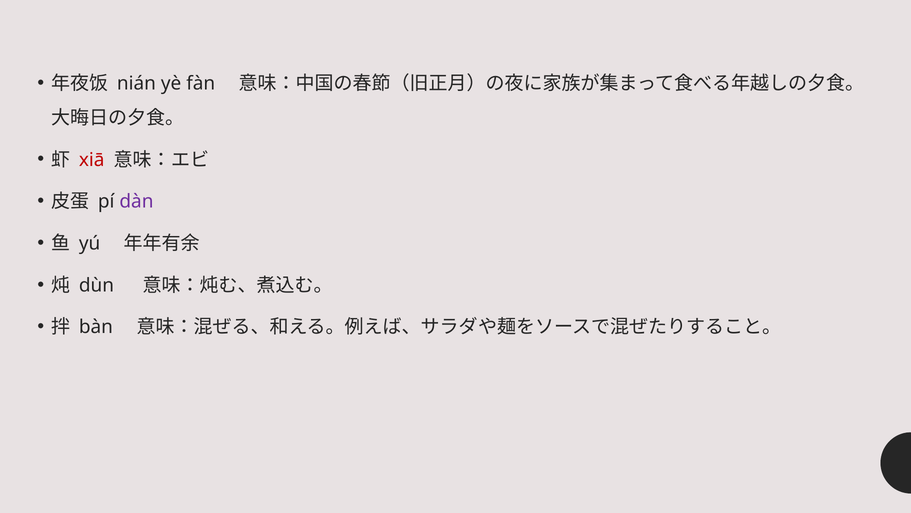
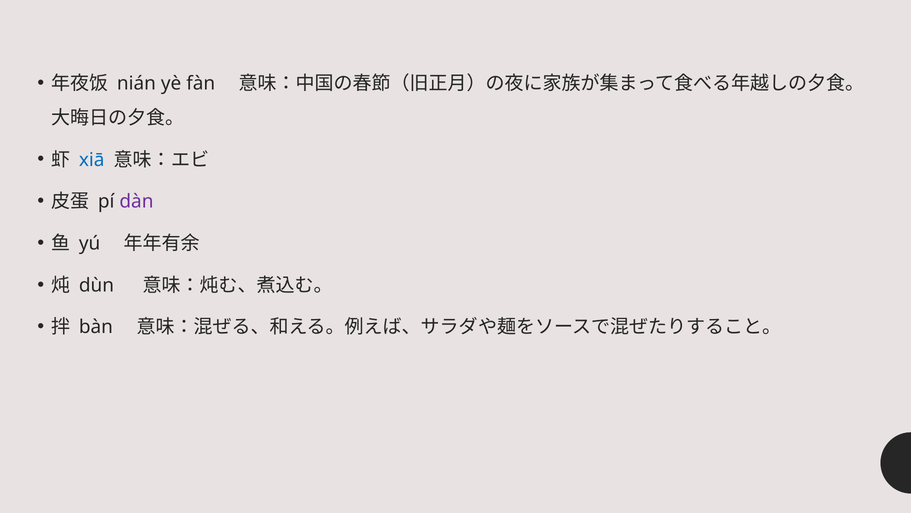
xiā colour: red -> blue (92, 160)
